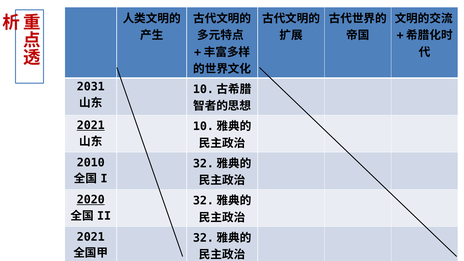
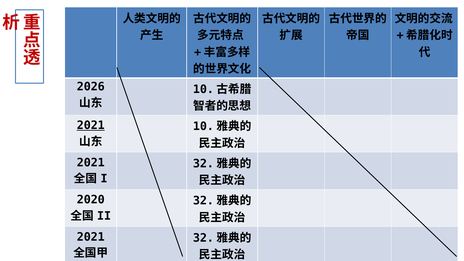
2031: 2031 -> 2026 (91, 87)
2010: 2010 -> 2021 (91, 163)
2020 underline: present -> none (91, 200)
